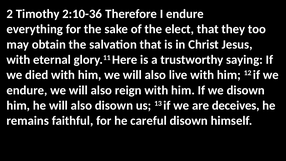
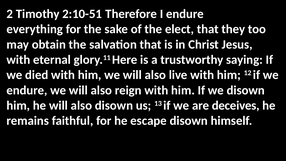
2:10-36: 2:10-36 -> 2:10-51 (82, 14)
careful: careful -> escape (149, 121)
